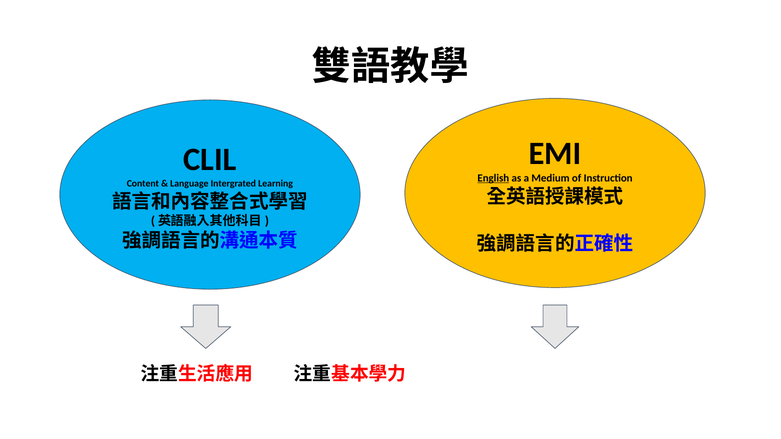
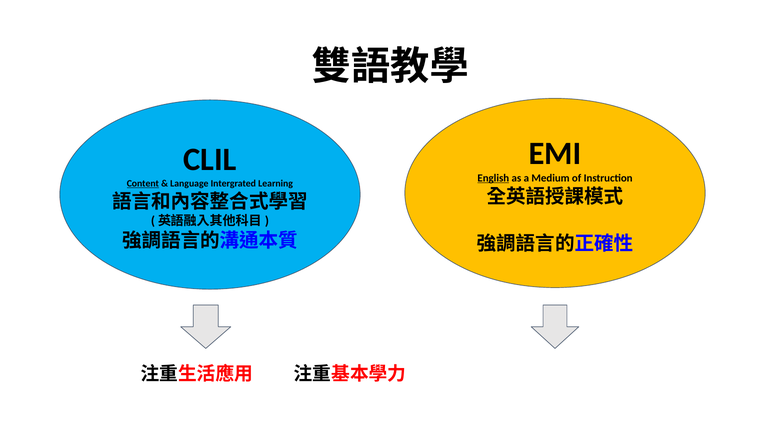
Content underline: none -> present (143, 184)
